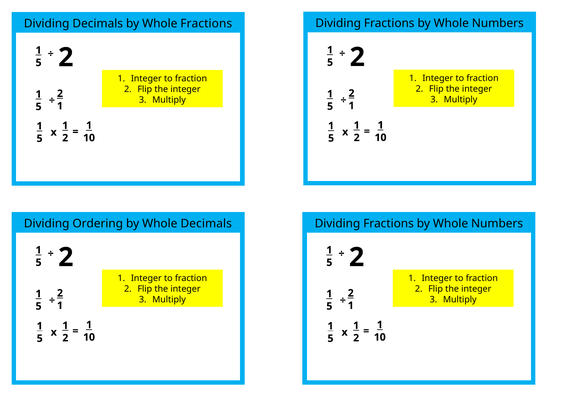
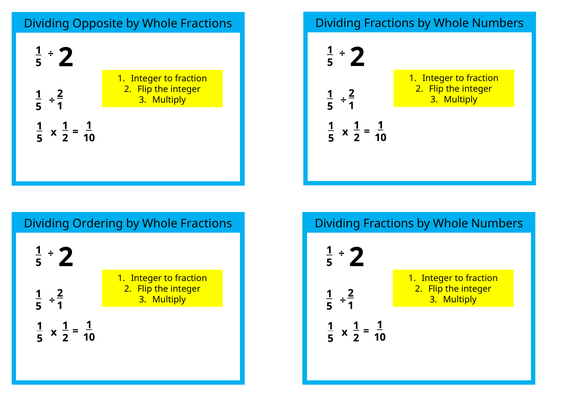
Dividing Decimals: Decimals -> Opposite (98, 24)
Decimals: Decimals -> Fractions (206, 224)
